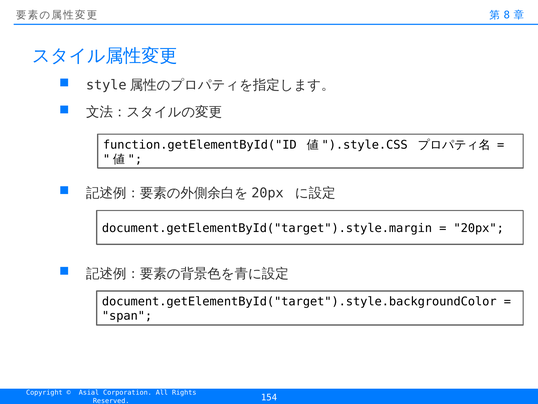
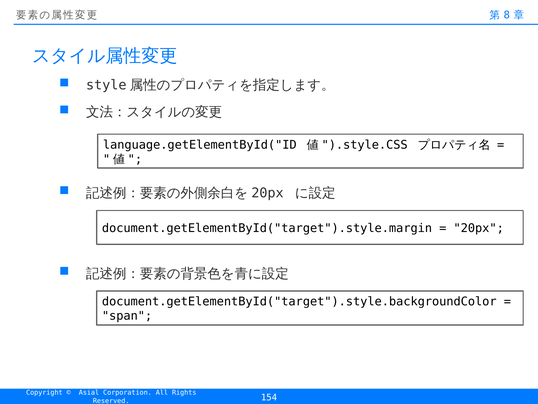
function.getElementById("ID: function.getElementById("ID -> language.getElementById("ID (200, 145)
